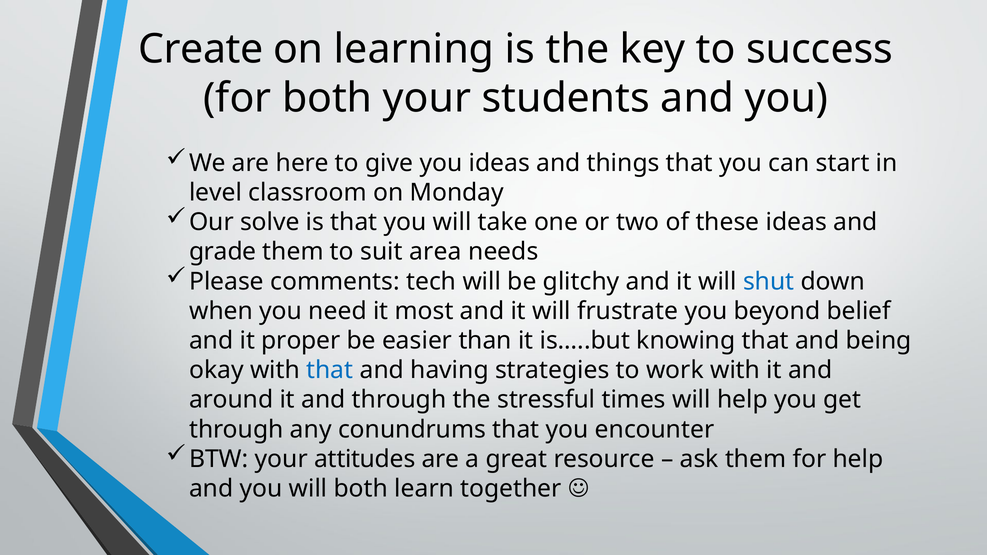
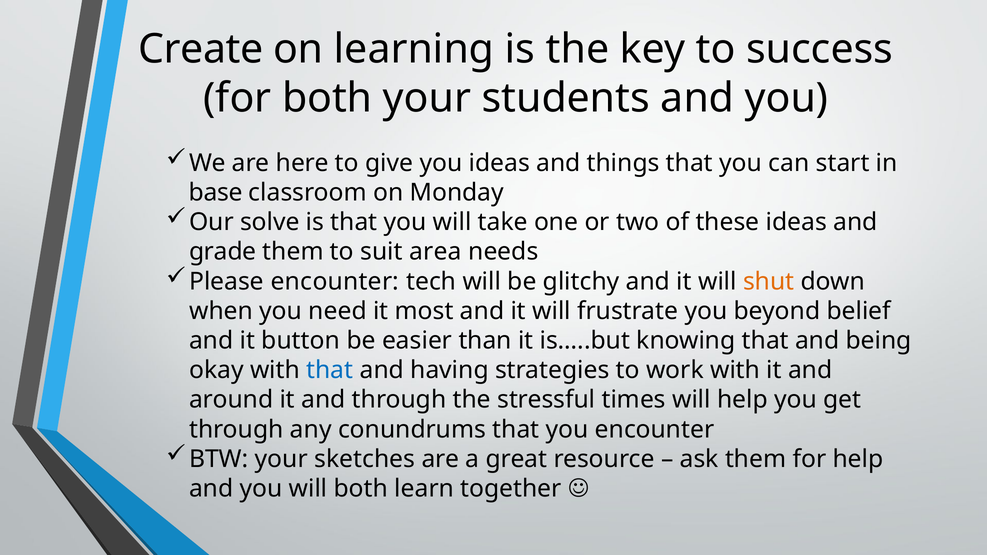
level: level -> base (216, 193)
Please comments: comments -> encounter (335, 282)
shut colour: blue -> orange (769, 282)
proper: proper -> button (301, 341)
attitudes: attitudes -> sketches (365, 459)
